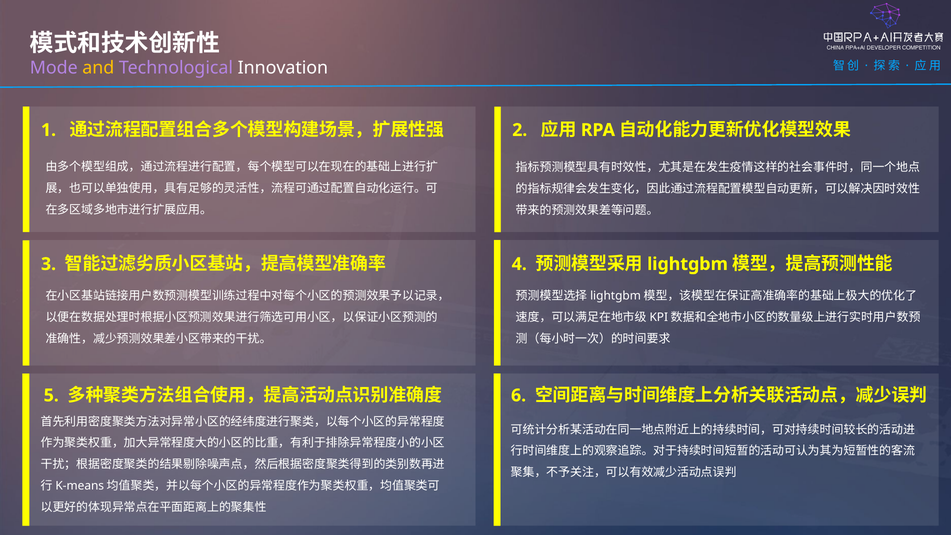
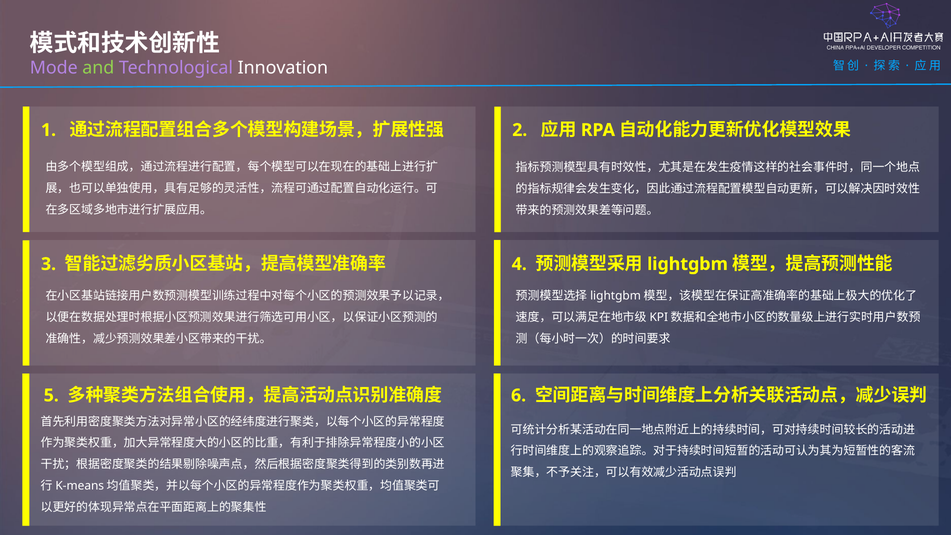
and colour: yellow -> light green (98, 68)
